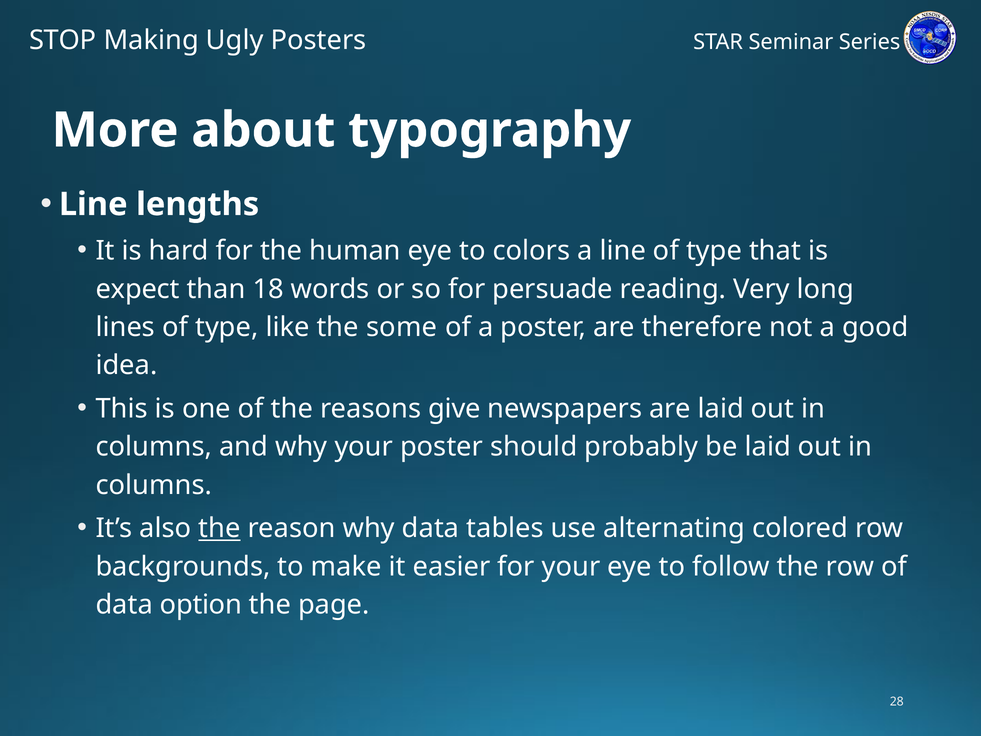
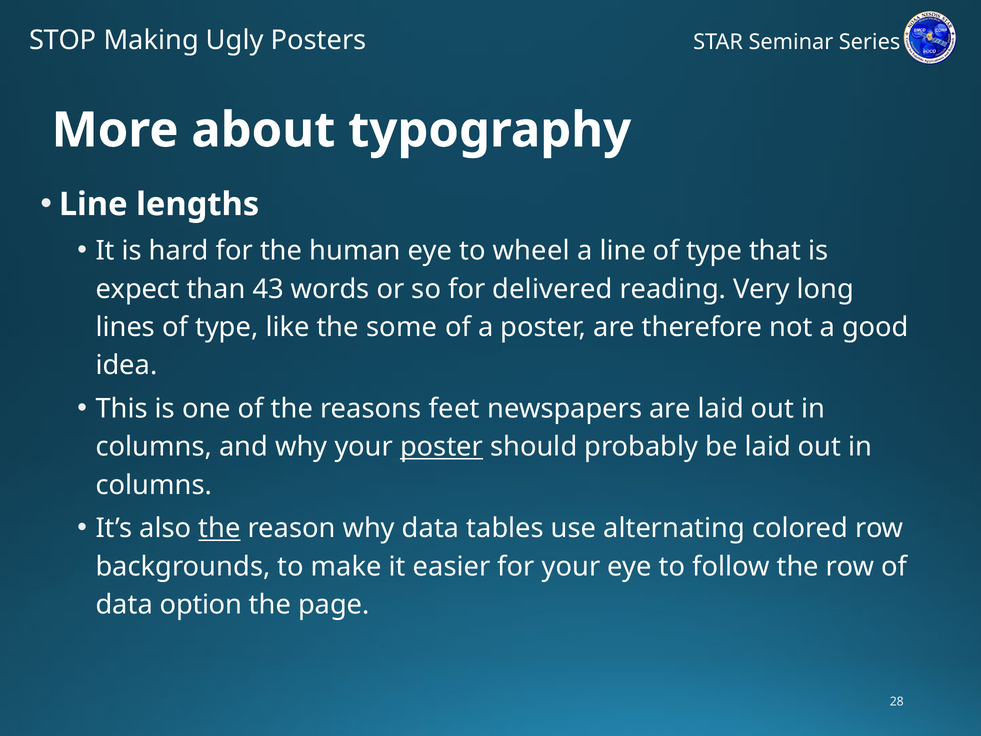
colors: colors -> wheel (531, 251)
18: 18 -> 43 (268, 289)
persuade: persuade -> delivered (553, 289)
give: give -> feet (454, 409)
poster underline: none -> present (442, 447)
